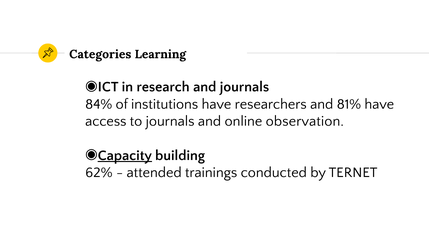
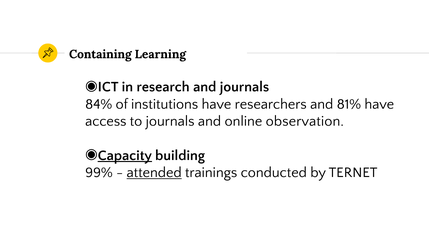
Categories: Categories -> Containing (100, 54)
62%: 62% -> 99% (99, 173)
attended underline: none -> present (154, 173)
